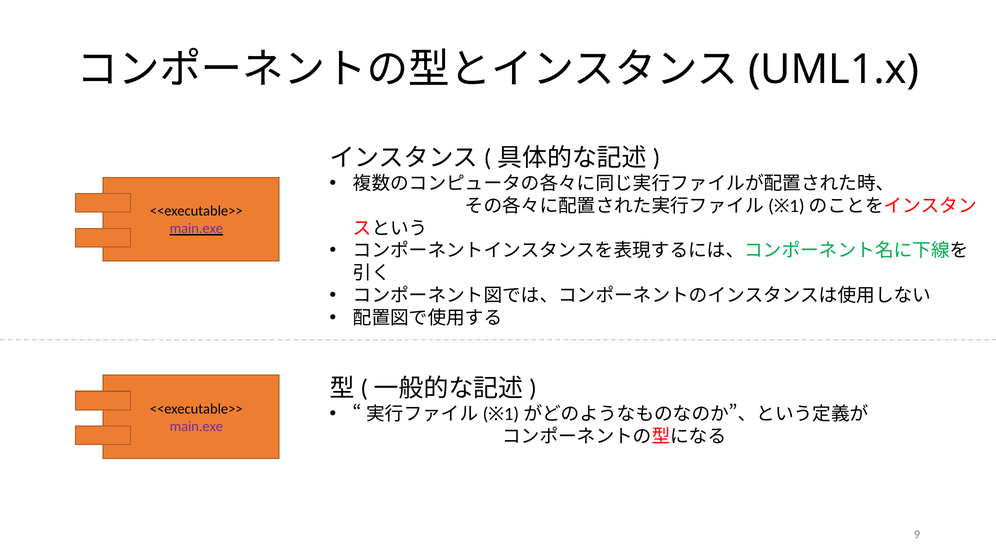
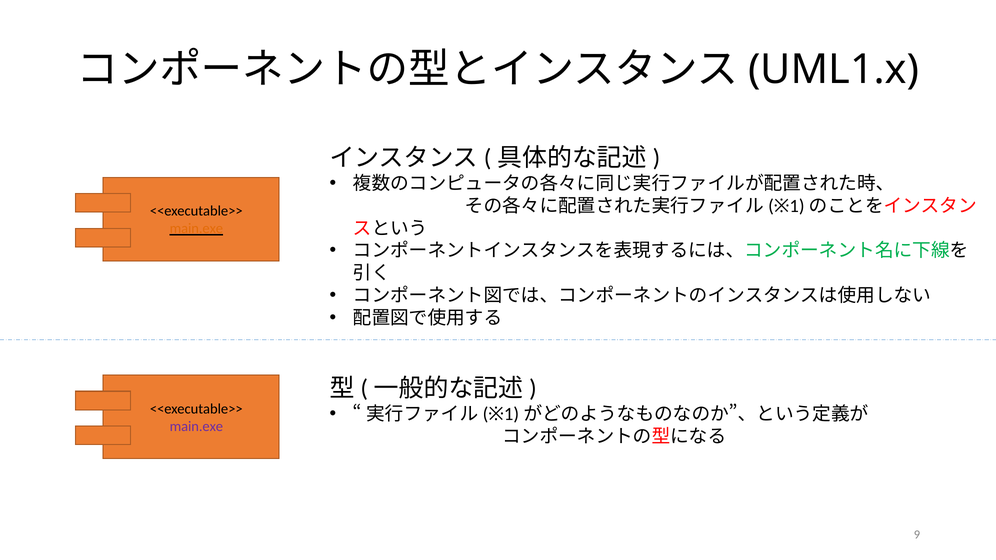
main.exe colour: purple -> orange (196, 229)
